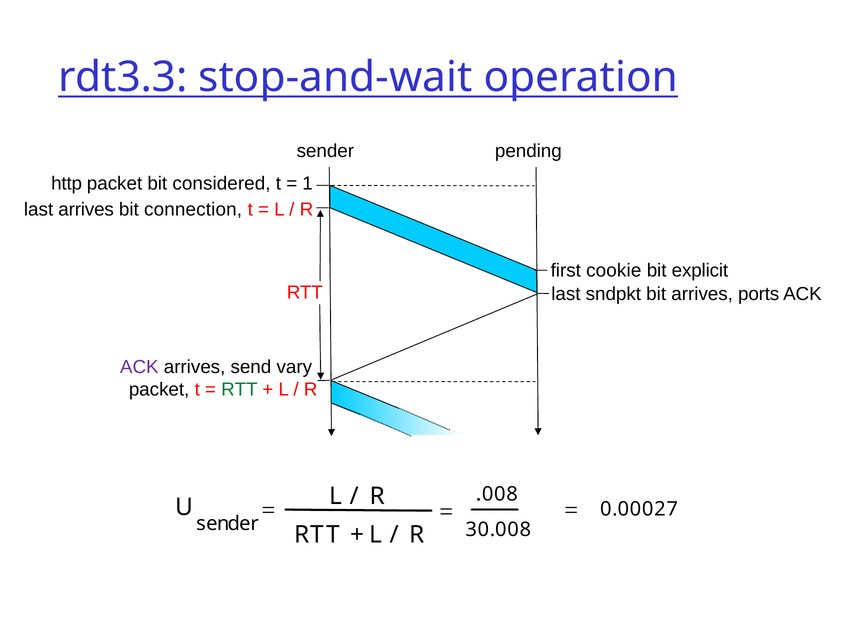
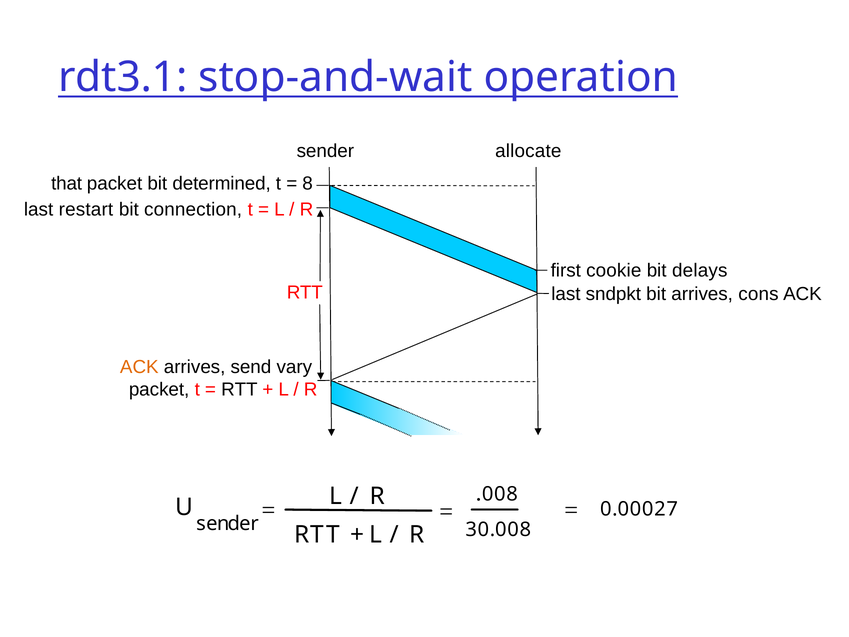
rdt3.3: rdt3.3 -> rdt3.1 (123, 77)
pending: pending -> allocate (528, 151)
http: http -> that (67, 184)
considered: considered -> determined (222, 184)
1: 1 -> 8 (308, 184)
last arrives: arrives -> restart (86, 209)
explicit: explicit -> delays (700, 271)
ports: ports -> cons (758, 294)
ACK colour: purple -> orange (139, 367)
RTT colour: green -> black (239, 389)
